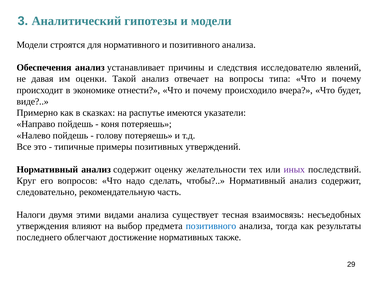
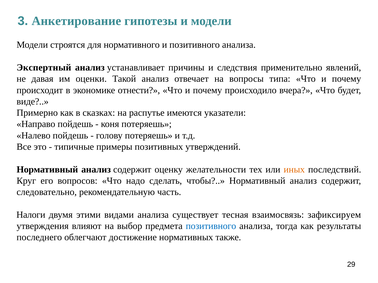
Аналитический: Аналитический -> Анкетирование (76, 21)
Обеспечения: Обеспечения -> Экспертный (44, 68)
исследователю: исследователю -> применительно (292, 68)
иных colour: purple -> orange (294, 170)
несъедобных: несъедобных -> зафиксируем (334, 215)
